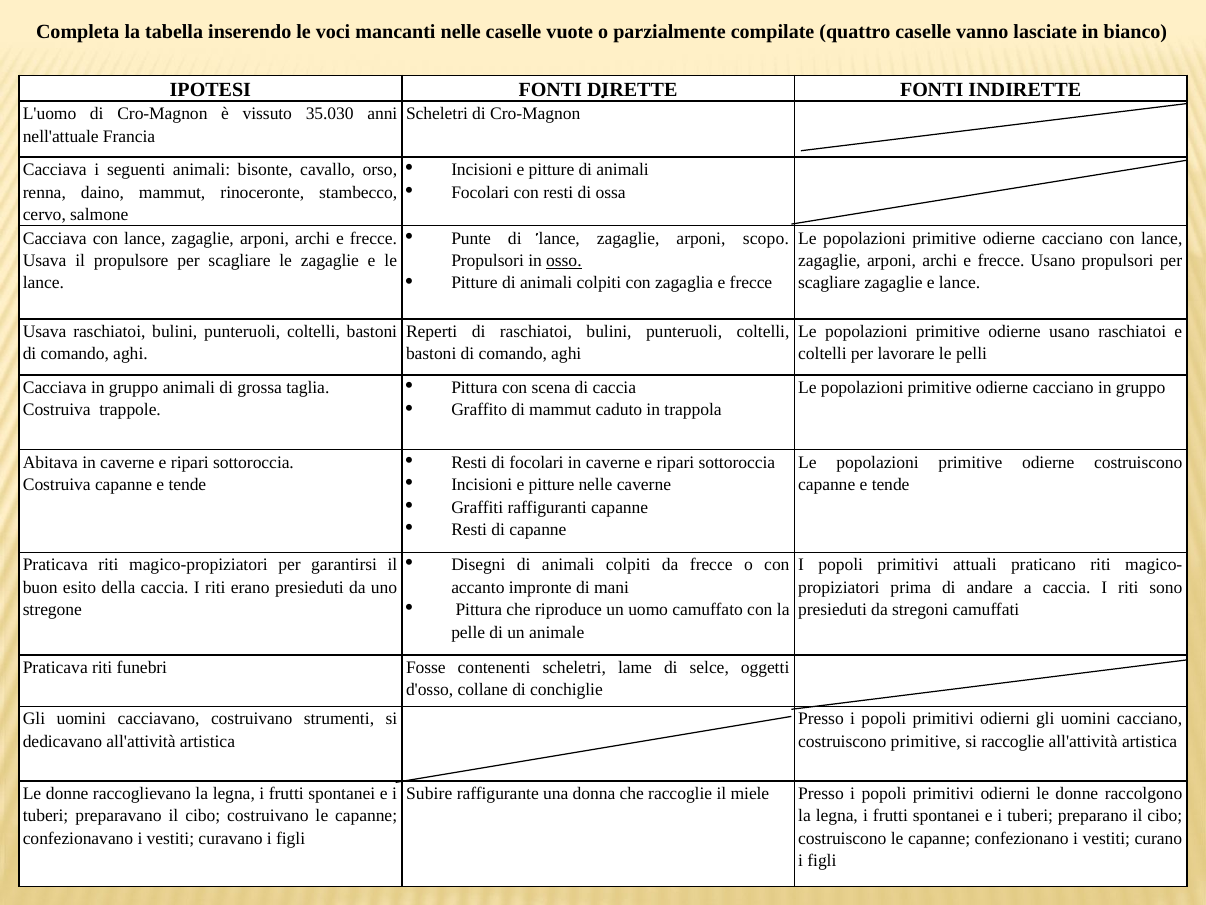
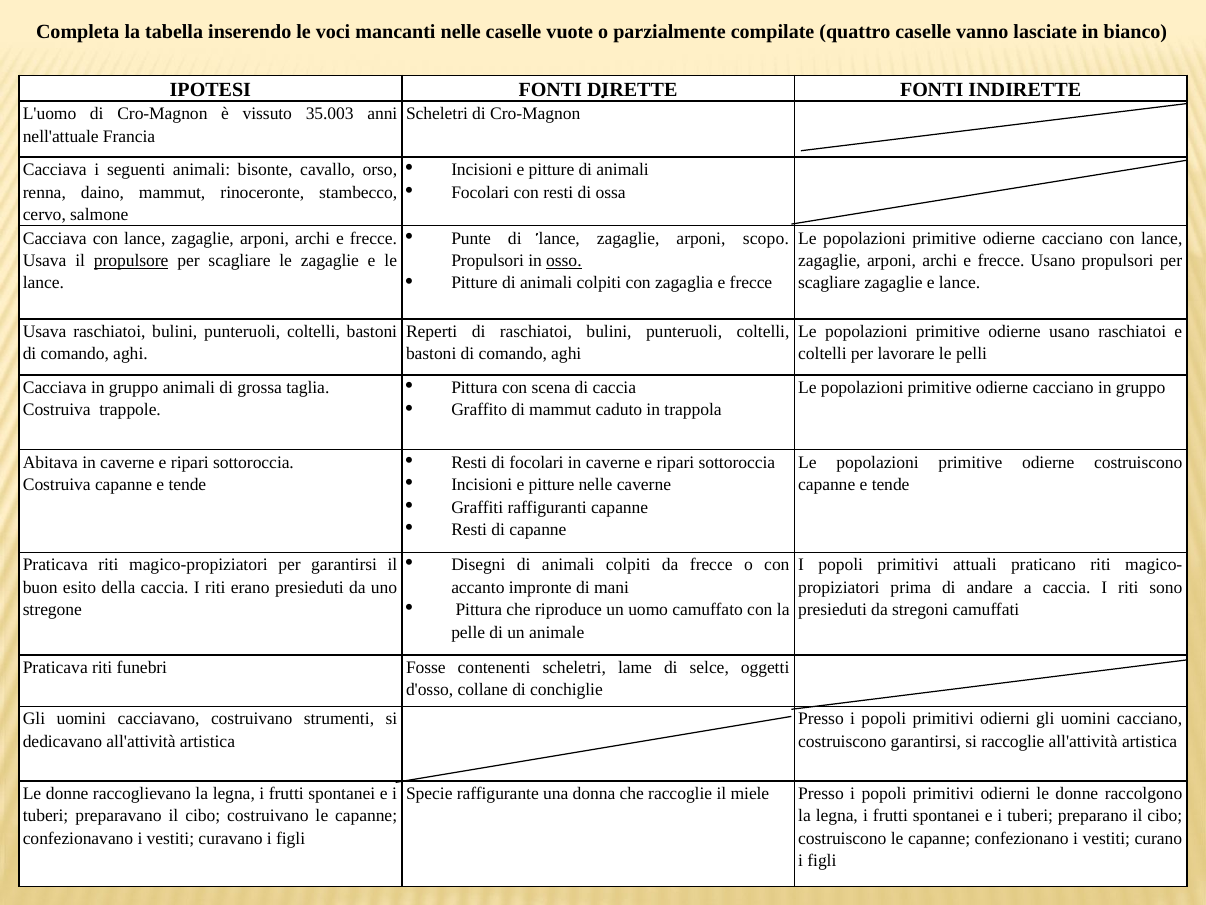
35.030: 35.030 -> 35.003 (330, 114)
propulsore underline: none -> present (131, 261)
costruiscono primitive: primitive -> garantirsi (926, 741)
Subire: Subire -> Specie (429, 793)
